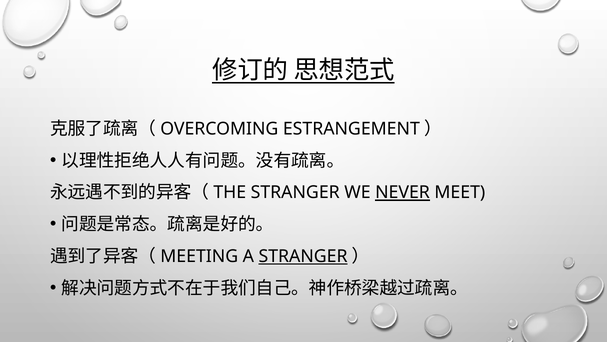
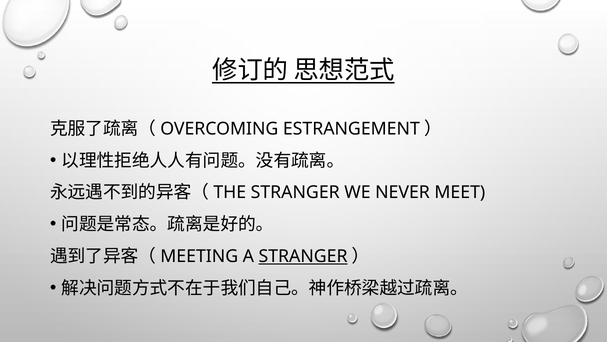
NEVER underline: present -> none (403, 192)
